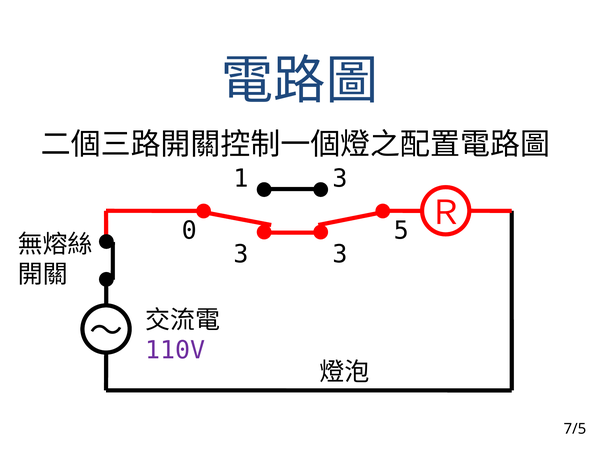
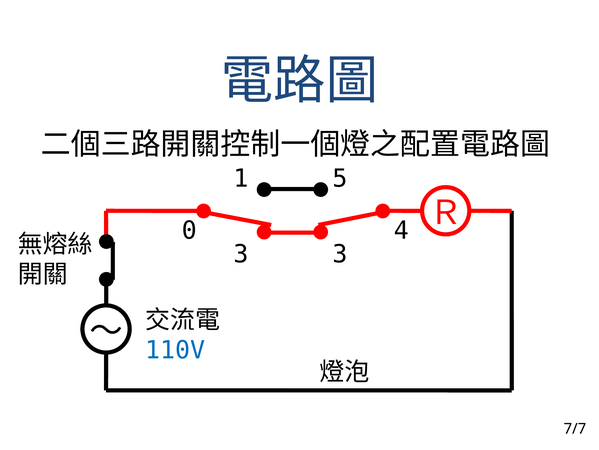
1 3: 3 -> 5 (340, 178)
5: 5 -> 4 (401, 230)
110V colour: purple -> blue (175, 350)
7/5: 7/5 -> 7/7 (575, 428)
